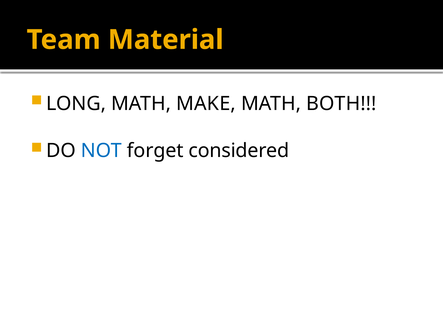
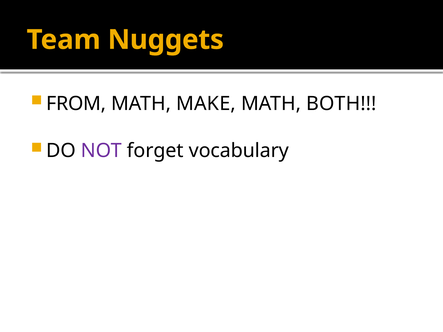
Material: Material -> Nuggets (166, 40)
LONG: LONG -> FROM (76, 104)
NOT colour: blue -> purple (101, 151)
considered: considered -> vocabulary (239, 151)
